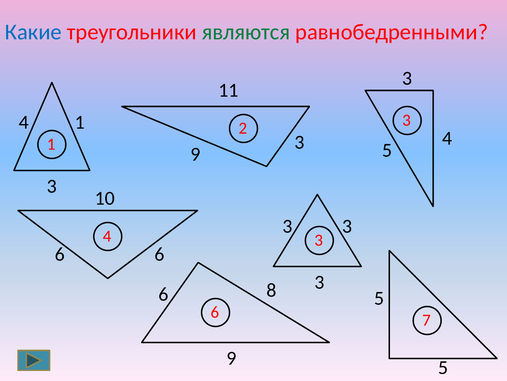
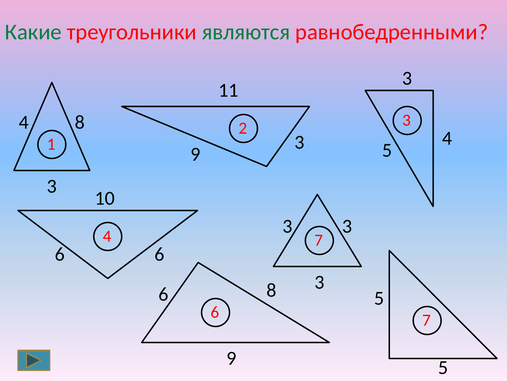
Какие colour: blue -> green (33, 32)
4 1: 1 -> 8 (80, 122)
4 3: 3 -> 7 (319, 240)
